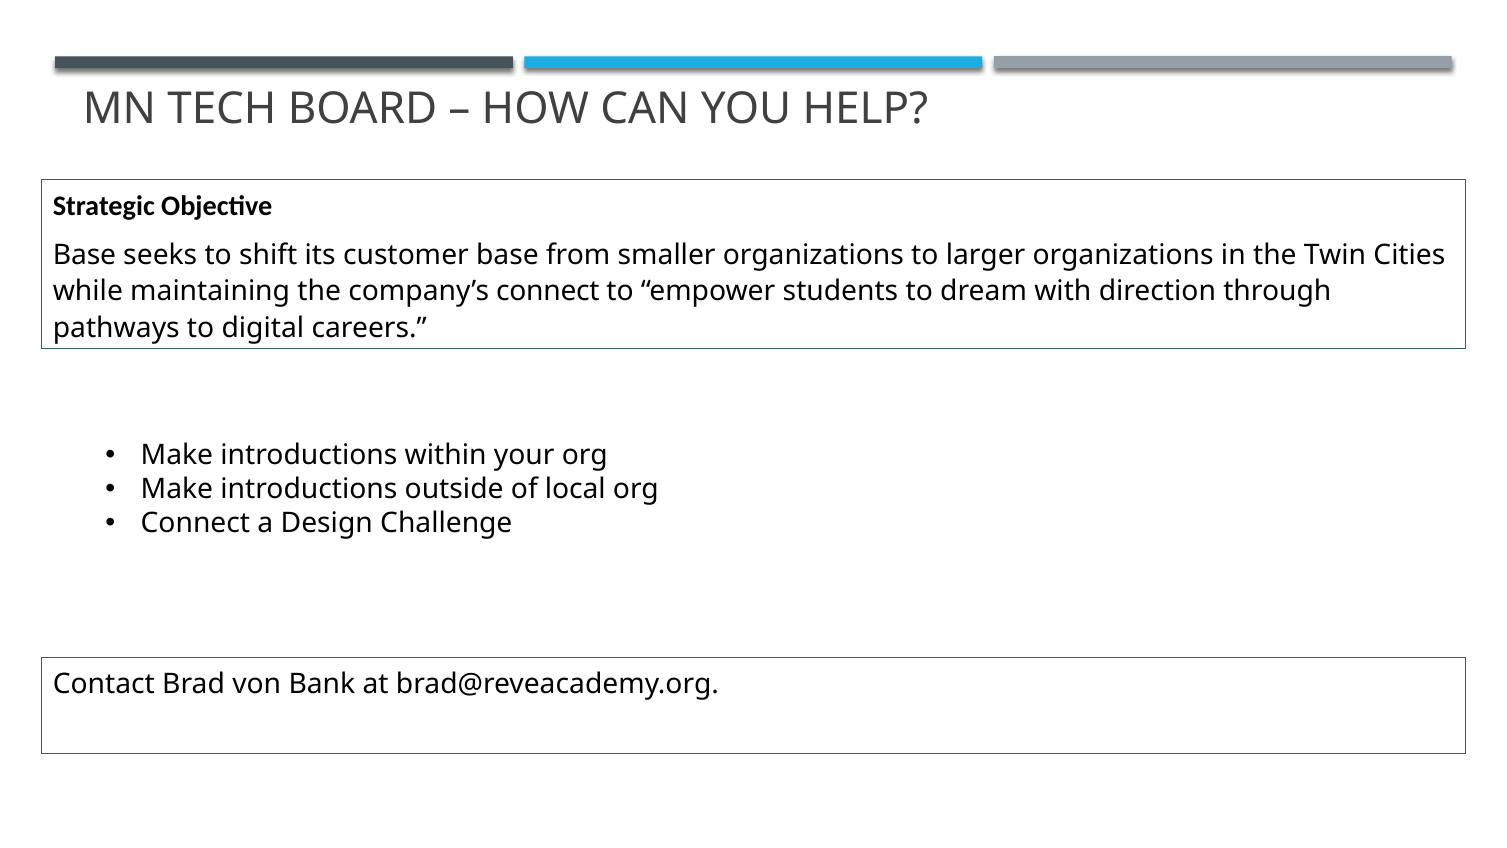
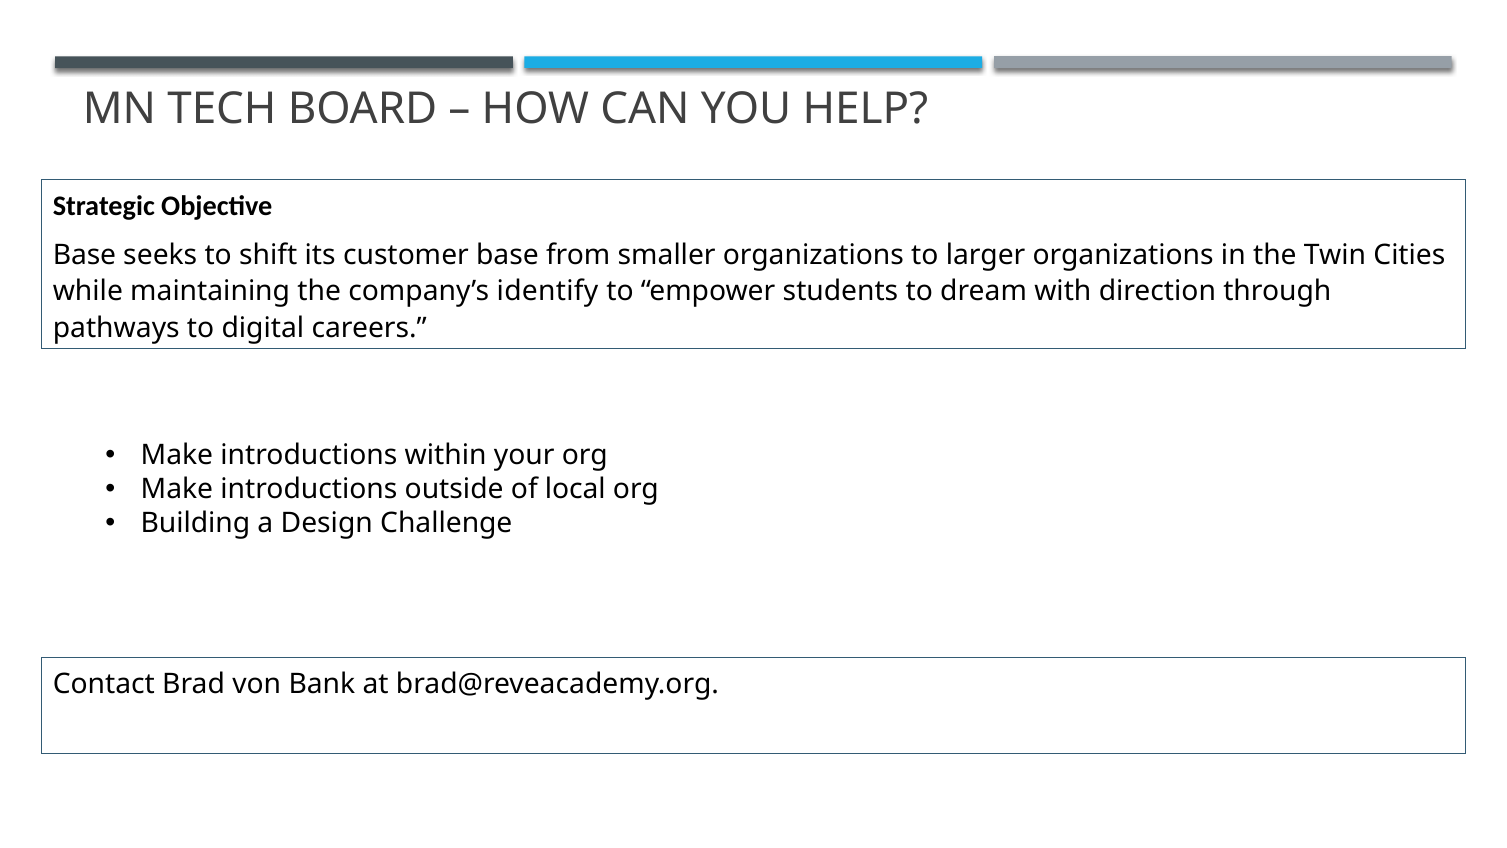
company’s connect: connect -> identify (548, 291)
Connect: Connect -> Building (195, 523)
